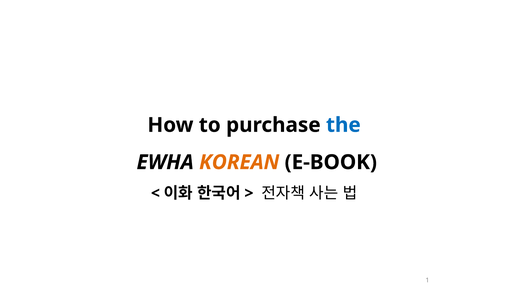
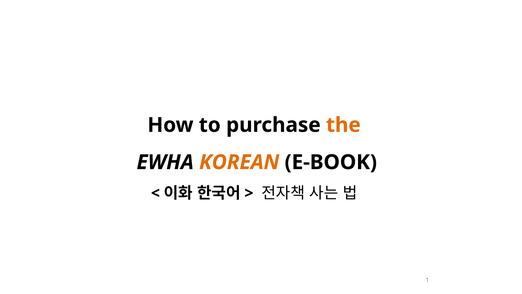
the colour: blue -> orange (343, 125)
